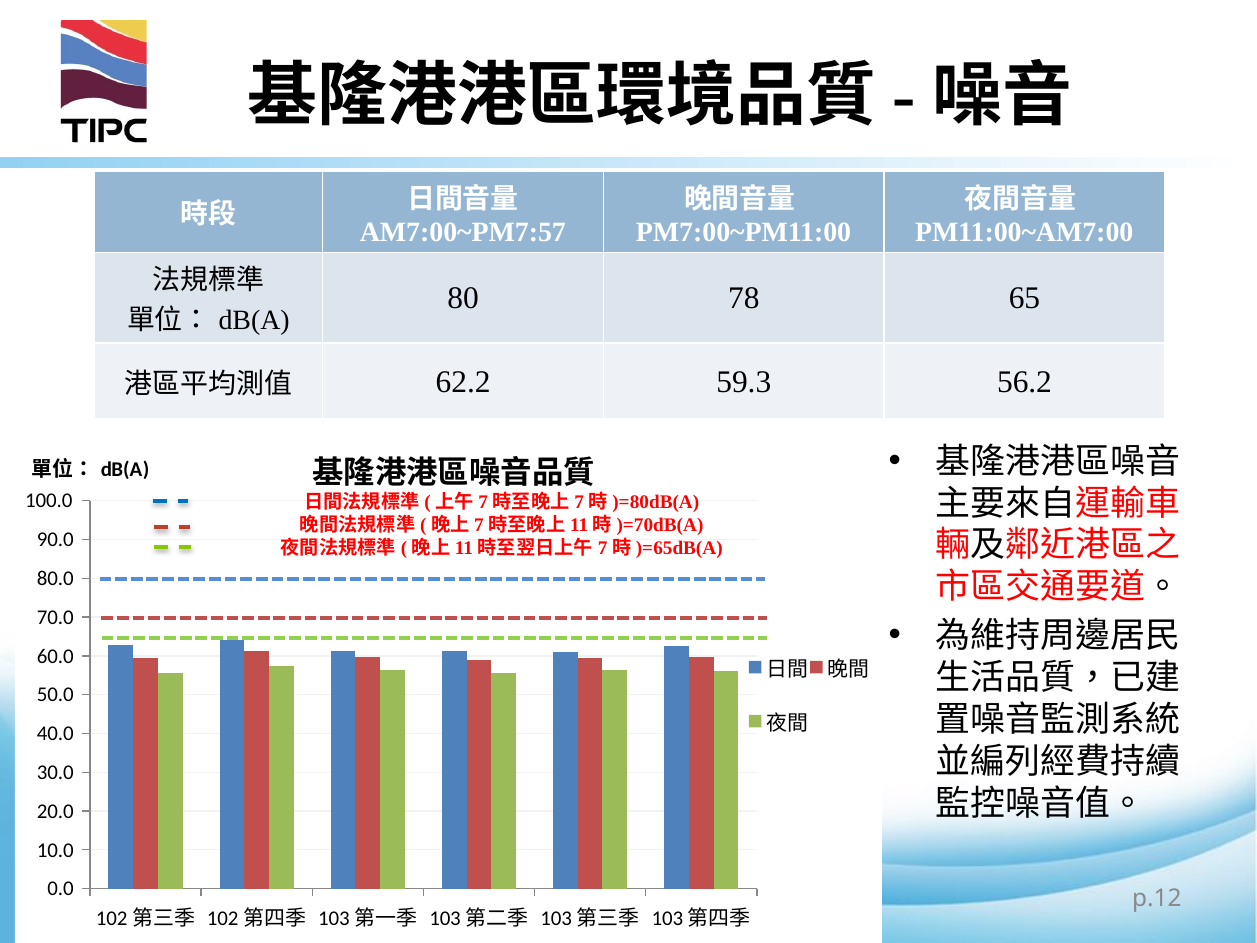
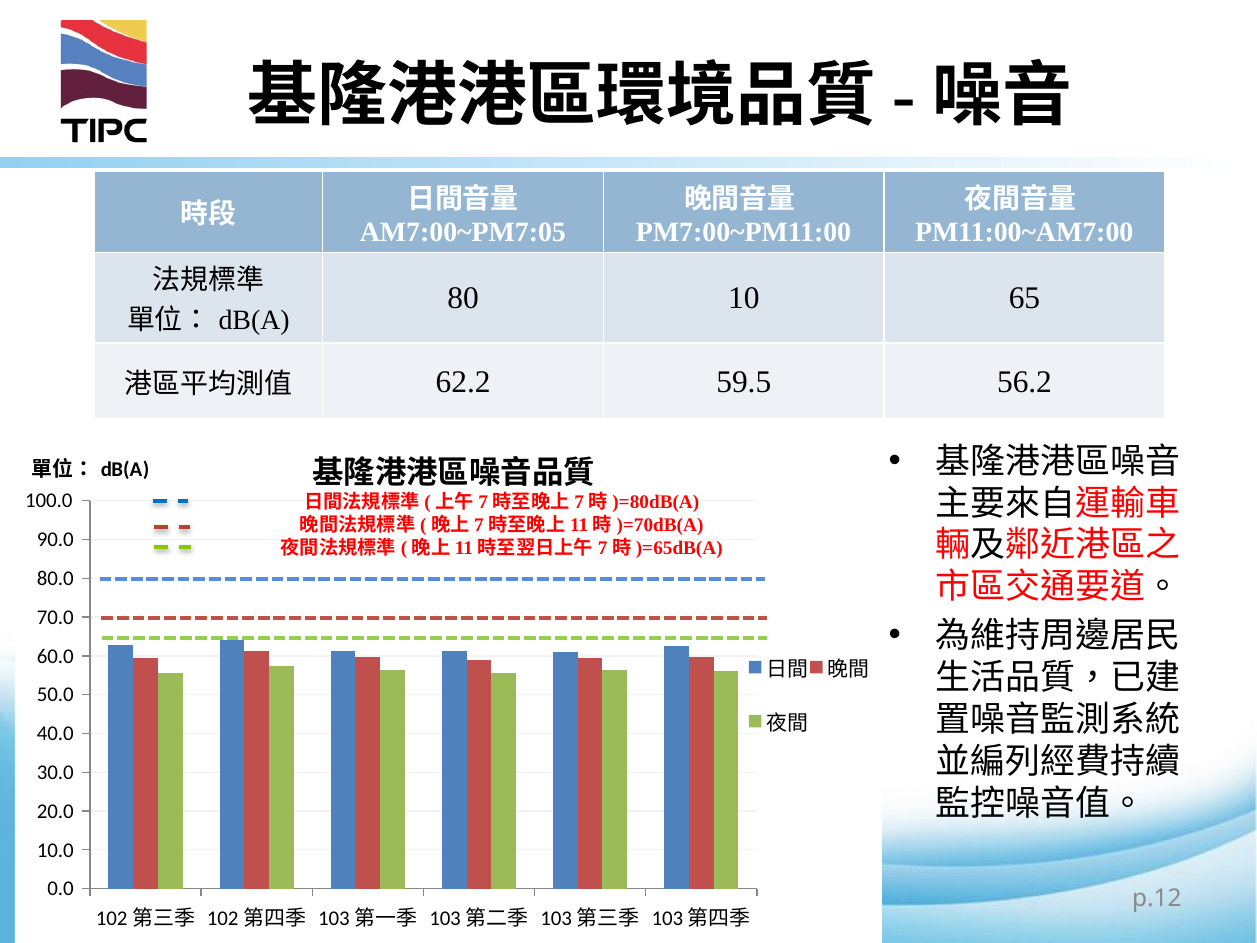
AM7:00~PM7:57: AM7:00~PM7:57 -> AM7:00~PM7:05 (463, 232)
78: 78 -> 10 (744, 298)
59.3: 59.3 -> 59.5 (744, 382)
